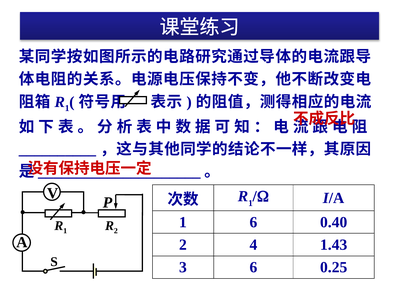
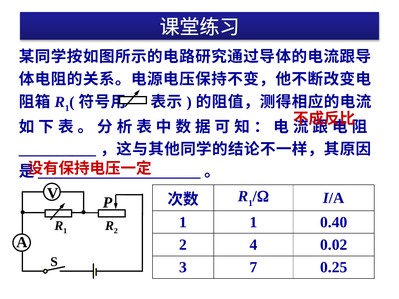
1 6: 6 -> 1 (253, 222)
1.43: 1.43 -> 0.02 (334, 245)
3 6: 6 -> 7 (253, 268)
